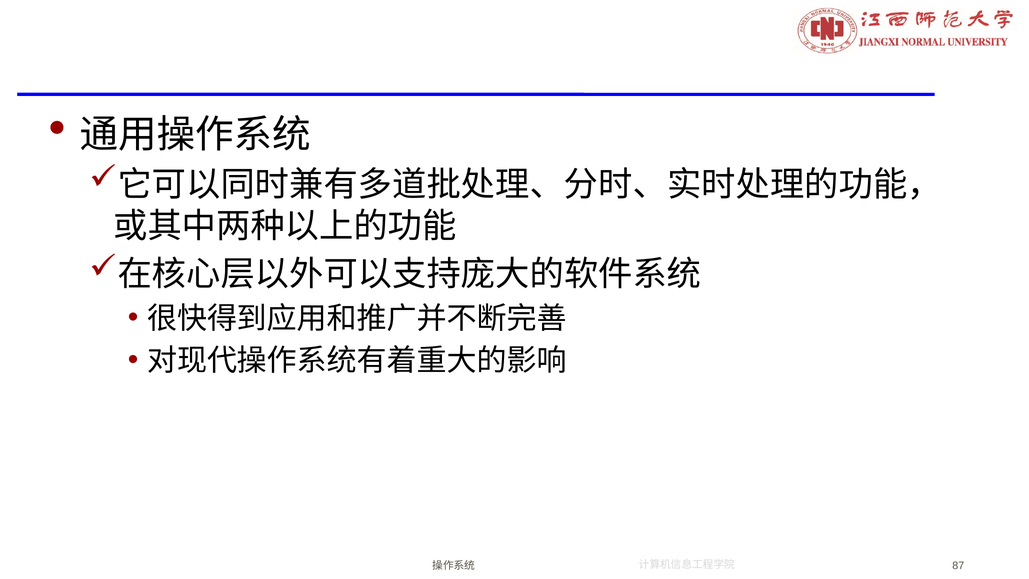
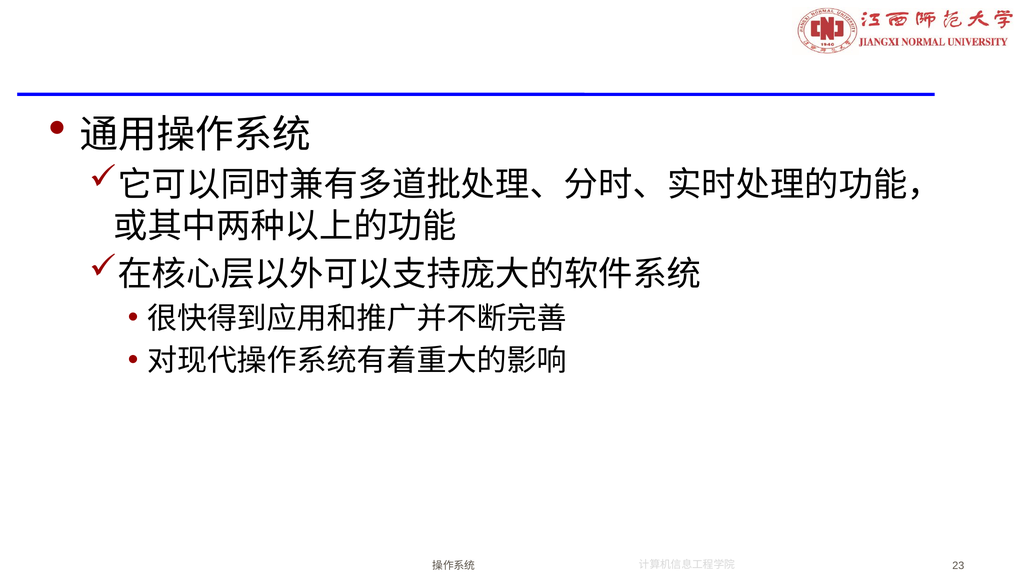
87: 87 -> 23 (958, 565)
